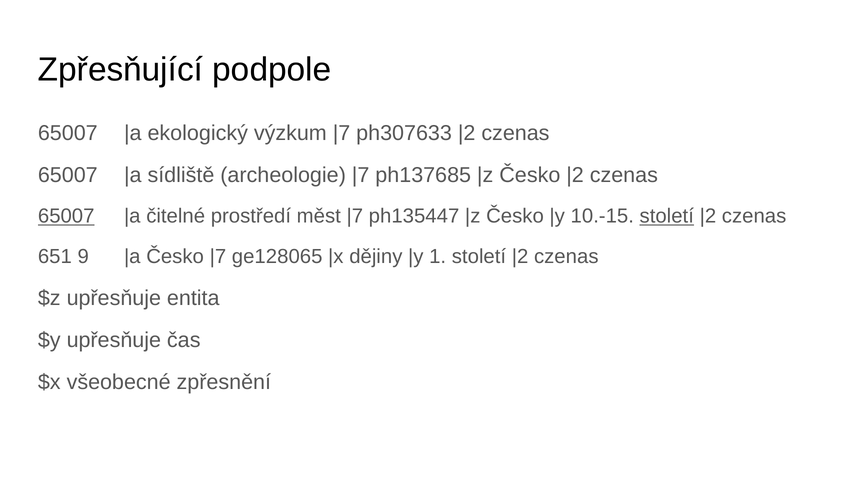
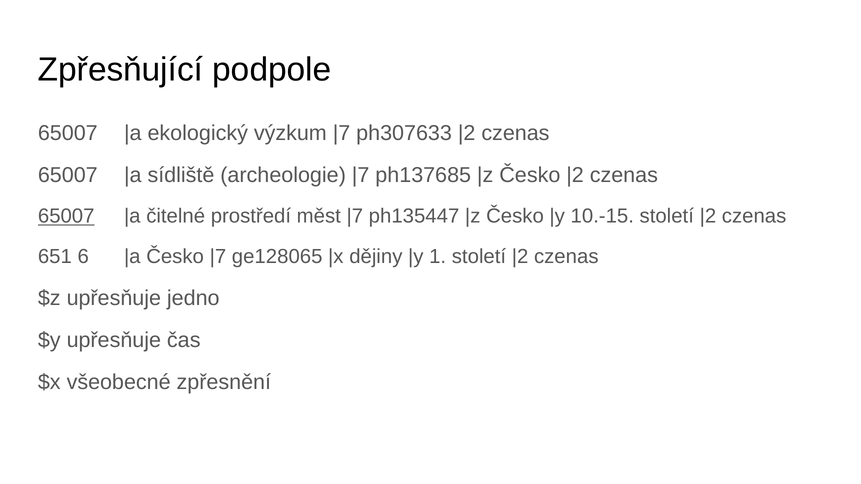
století underline: present -> none (667, 216)
9: 9 -> 6 (83, 257)
entita: entita -> jedno (193, 298)
